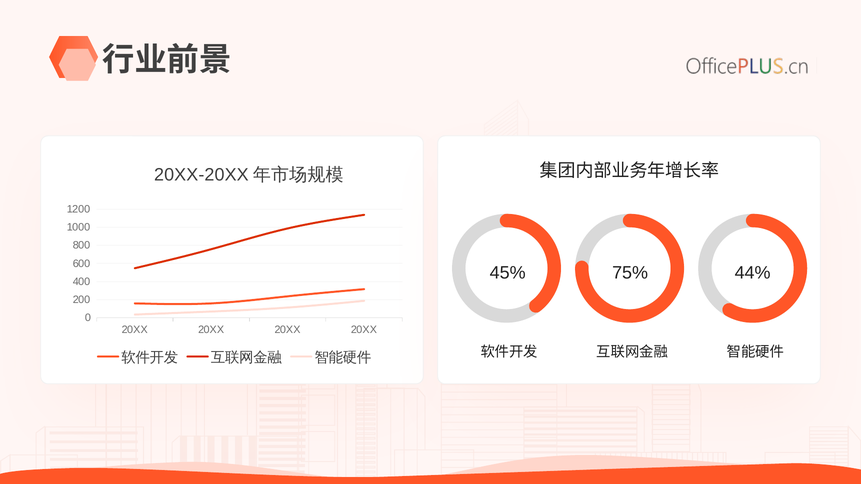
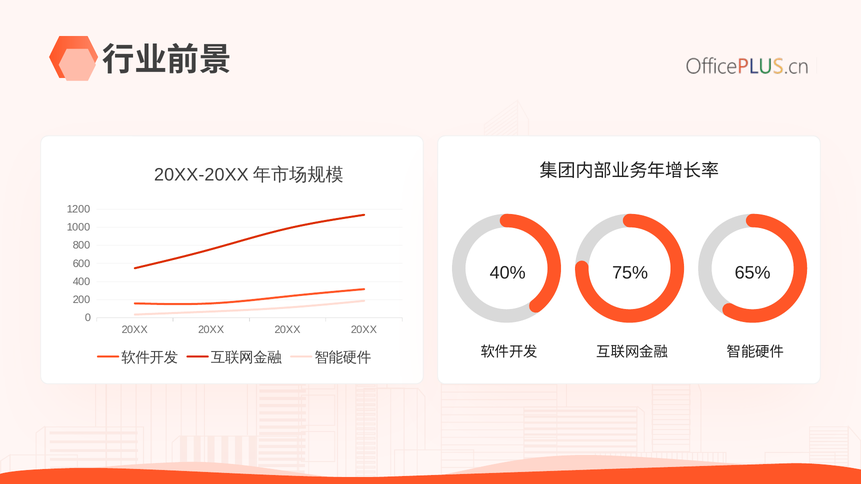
45%: 45% -> 40% (508, 273)
44%: 44% -> 65% (753, 273)
